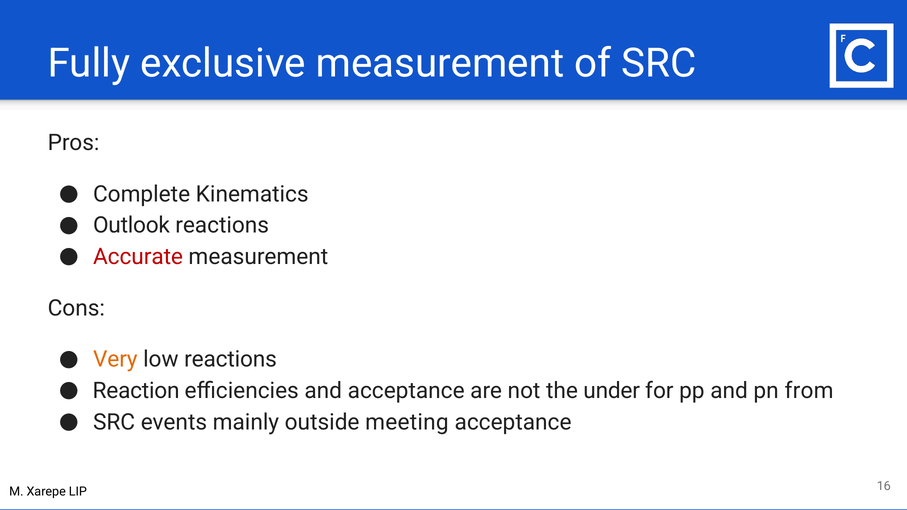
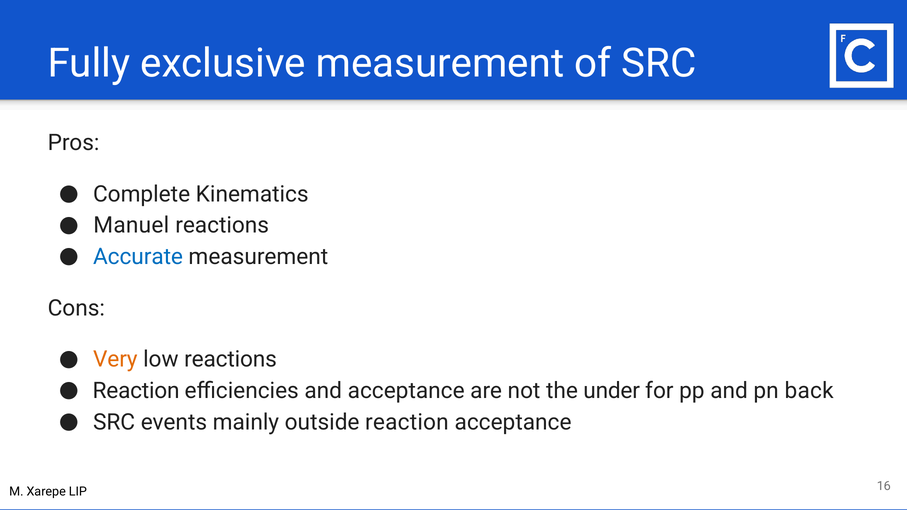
Outlook: Outlook -> Manuel (131, 226)
Accurate colour: red -> blue (138, 257)
from: from -> back (809, 391)
outside meeting: meeting -> reaction (407, 422)
